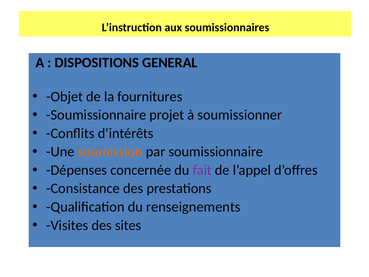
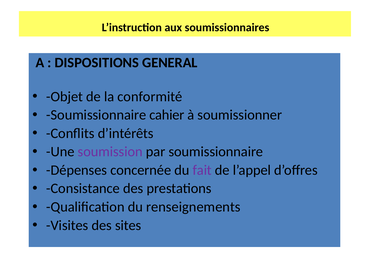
fournitures: fournitures -> conformité (150, 96)
projet: projet -> cahier (167, 115)
soumission colour: orange -> purple (110, 152)
